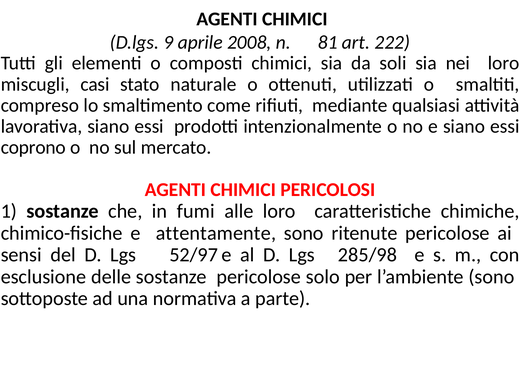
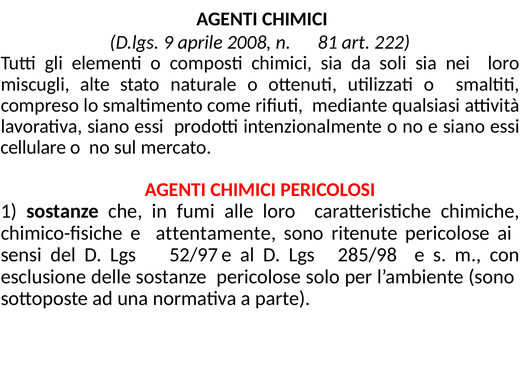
casi: casi -> alte (95, 84)
coprono: coprono -> cellulare (33, 147)
